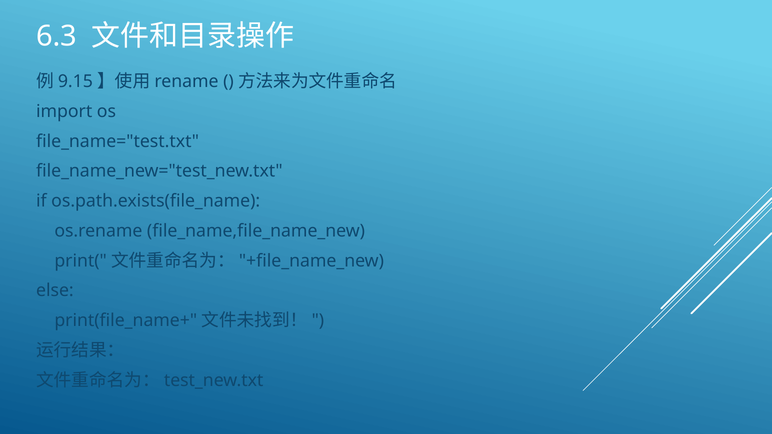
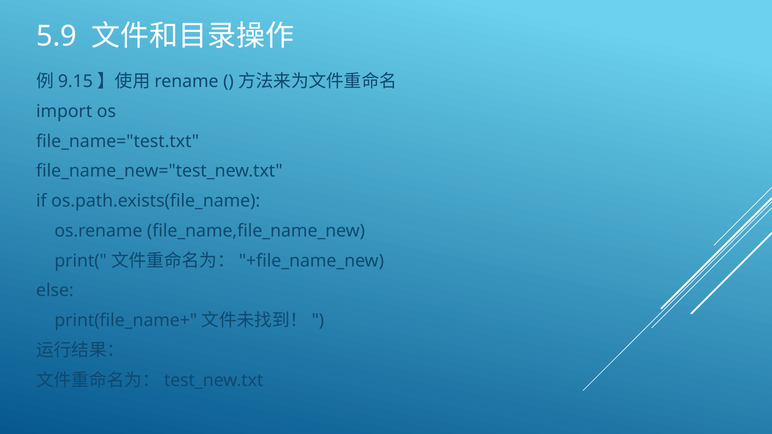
6.3: 6.3 -> 5.9 (56, 36)
